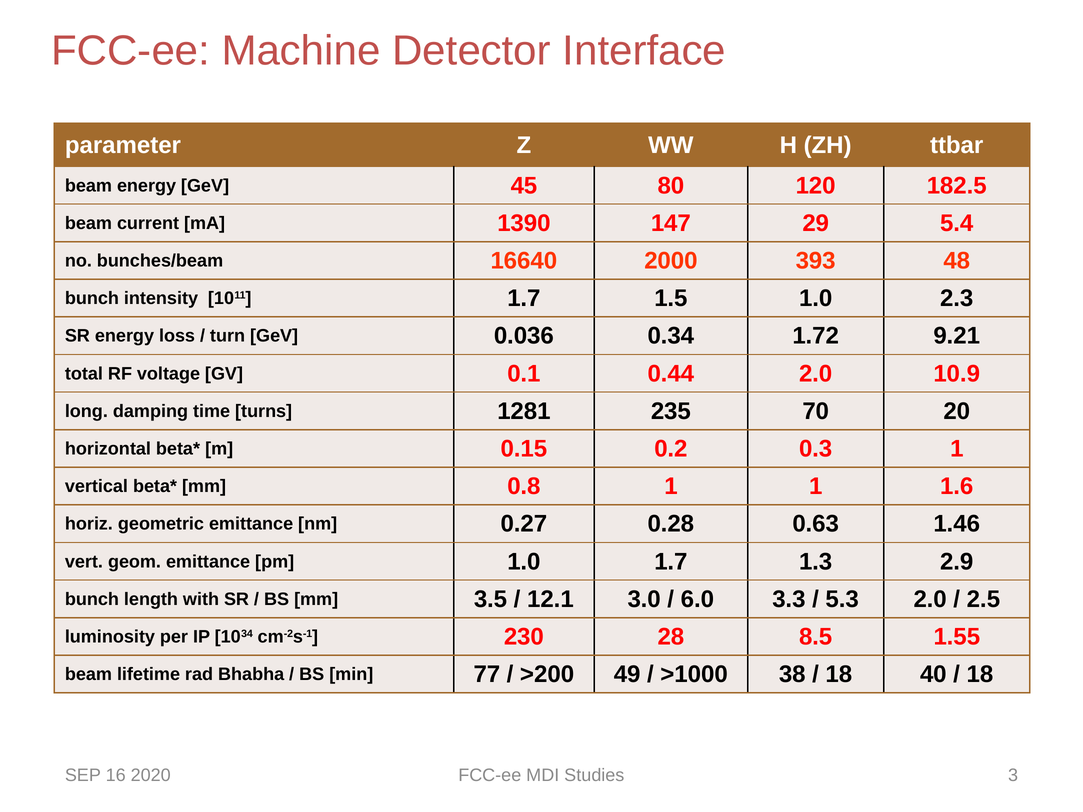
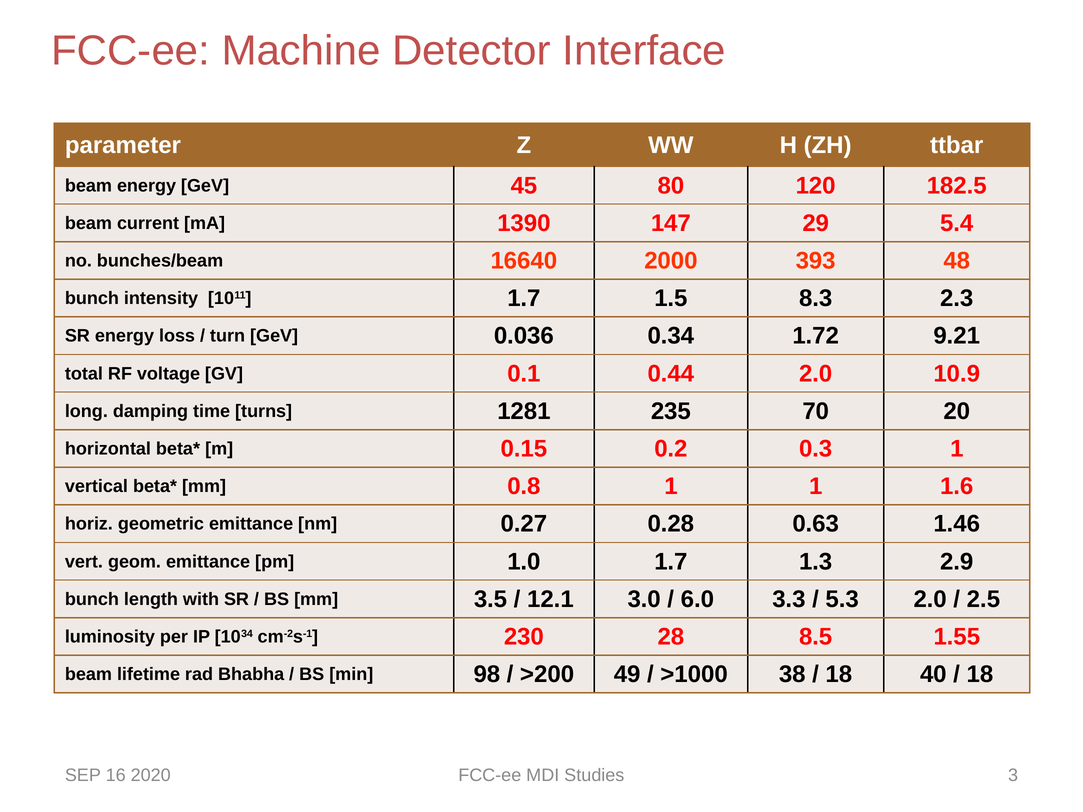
1.5 1.0: 1.0 -> 8.3 (816, 299)
77: 77 -> 98 (487, 675)
